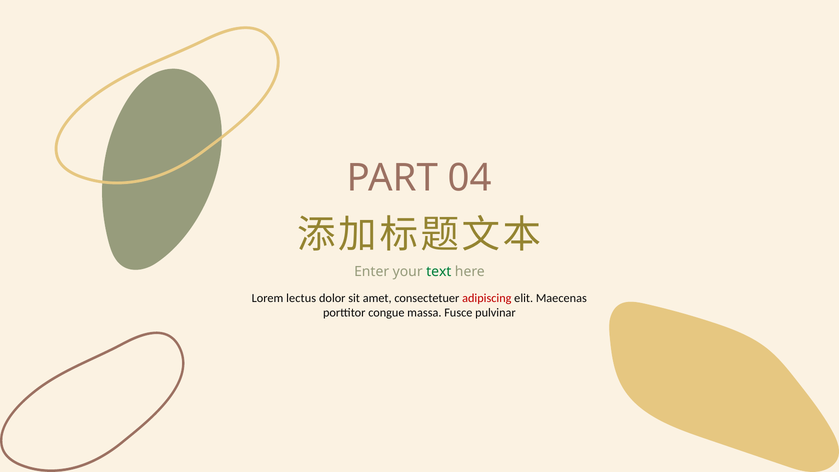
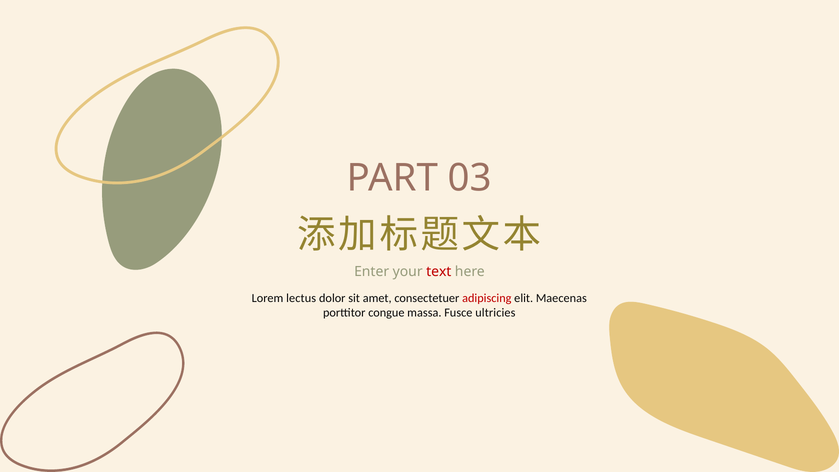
04: 04 -> 03 (470, 178)
text colour: green -> red (439, 272)
pulvinar: pulvinar -> ultricies (495, 313)
